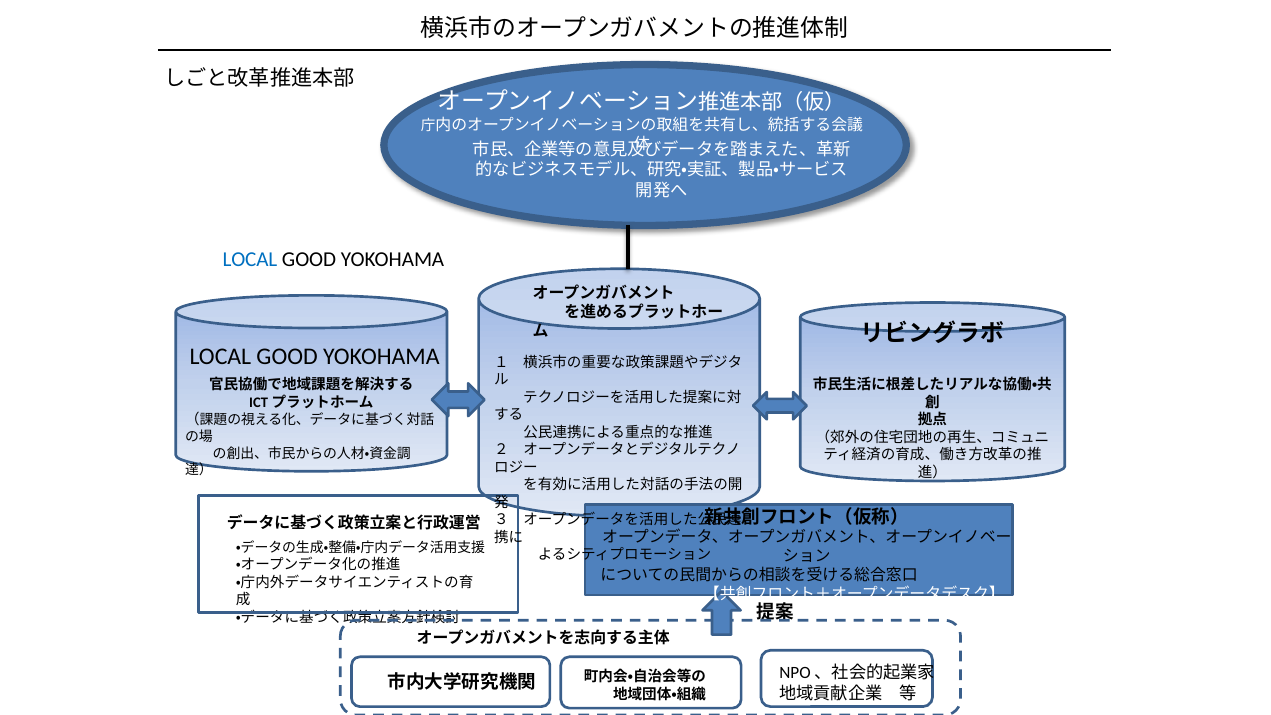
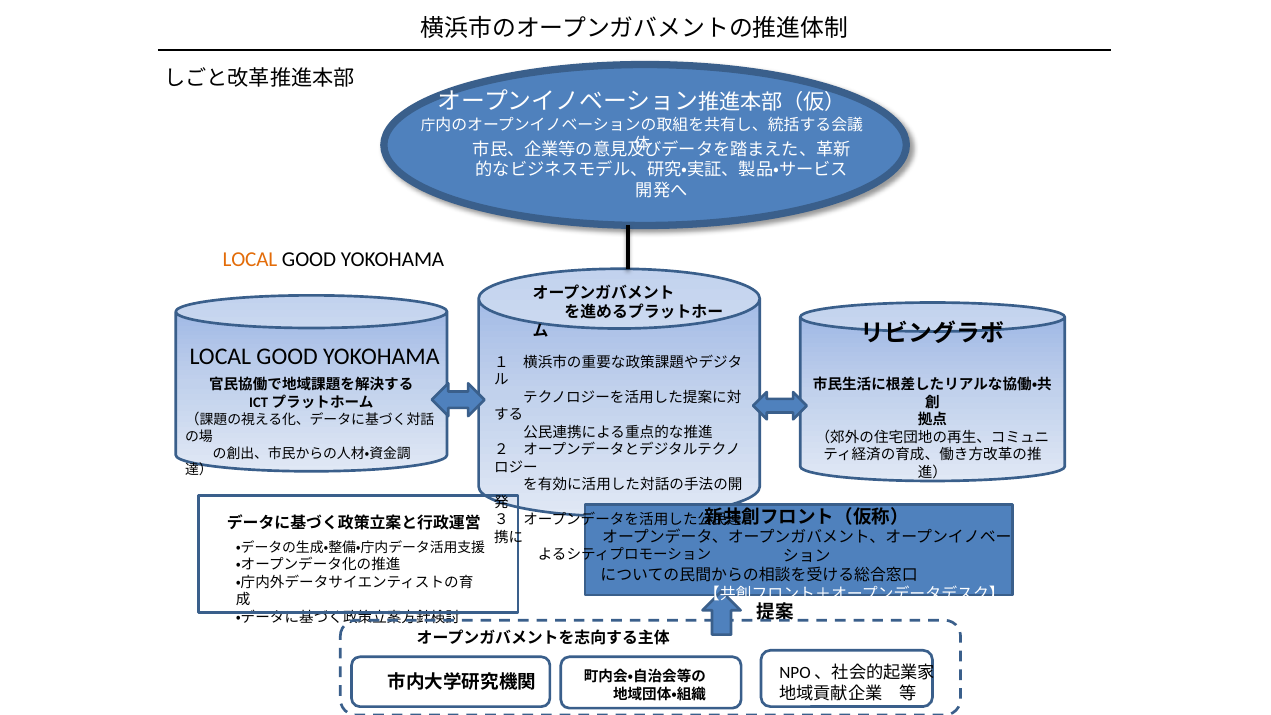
LOCAL colour: blue -> orange (250, 260)
